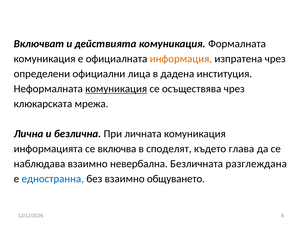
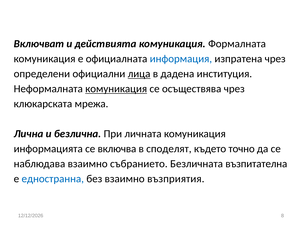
информация colour: orange -> blue (181, 59)
лица underline: none -> present (139, 74)
глава: глава -> точно (242, 149)
невербална: невербална -> събранието (139, 164)
разглеждана: разглеждана -> възпитателна (256, 164)
общуването: общуването -> възприятия (176, 179)
